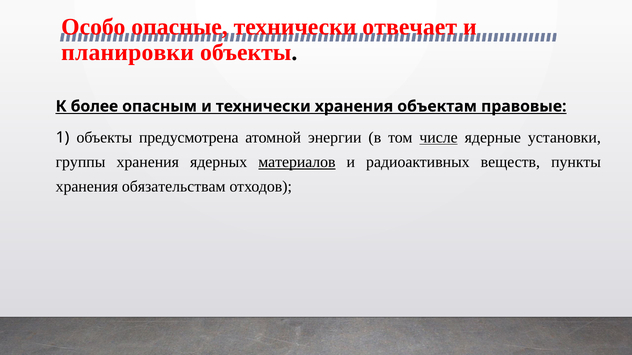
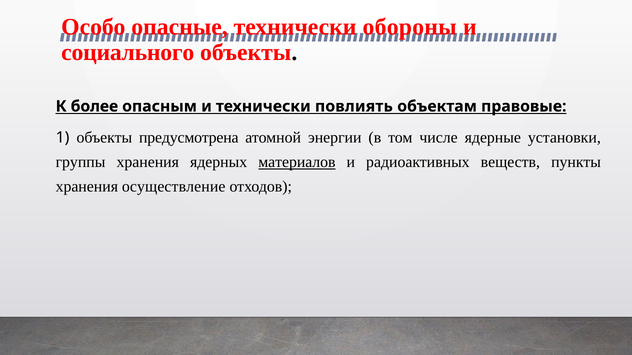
отвечает: отвечает -> обороны (410, 27)
планировки: планировки -> социального (128, 52)
технически хранения: хранения -> повлиять (354, 106)
числе underline: present -> none (439, 138)
обязательствам: обязательствам -> осуществление (174, 187)
